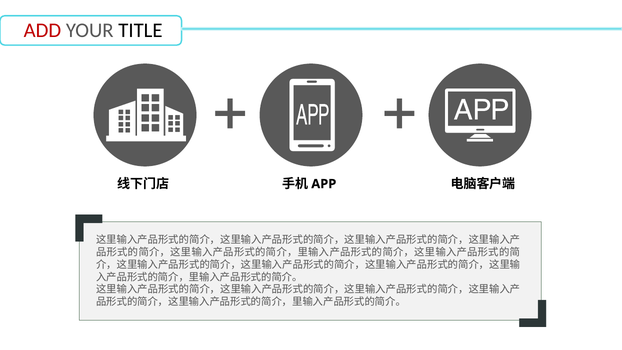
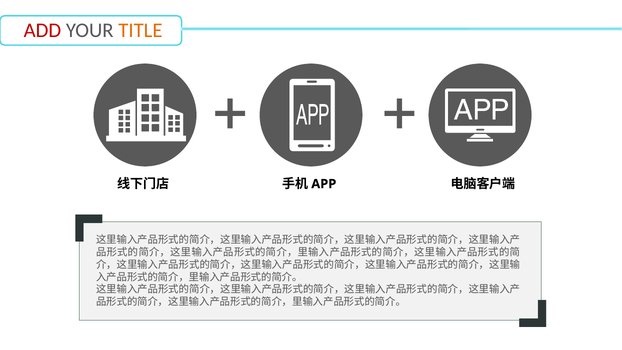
TITLE colour: black -> orange (140, 30)
